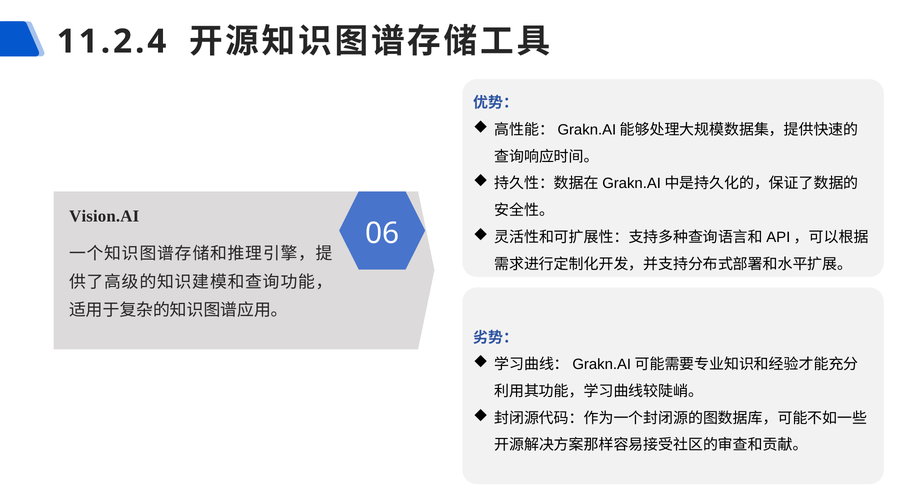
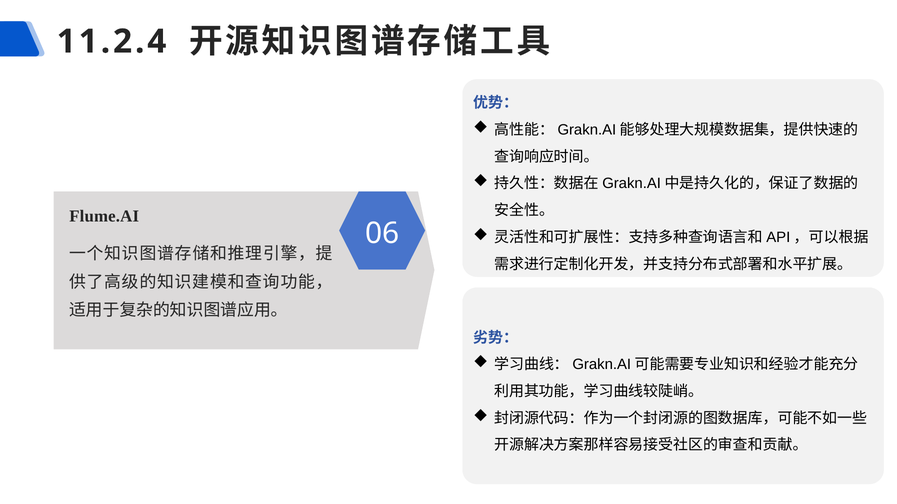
Vision.AI: Vision.AI -> Flume.AI (104, 216)
